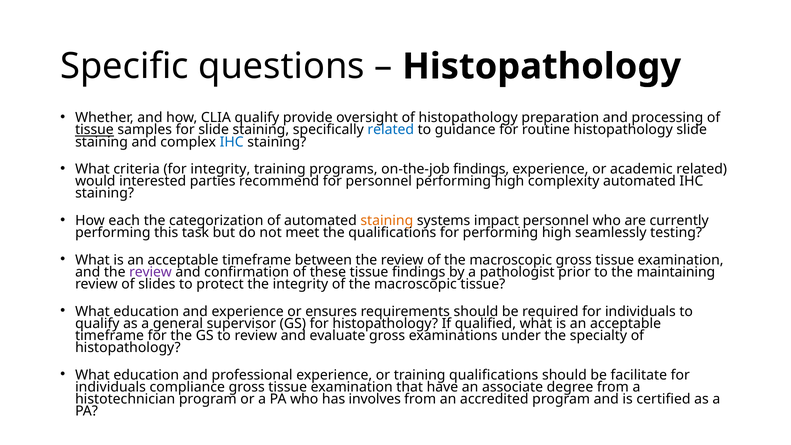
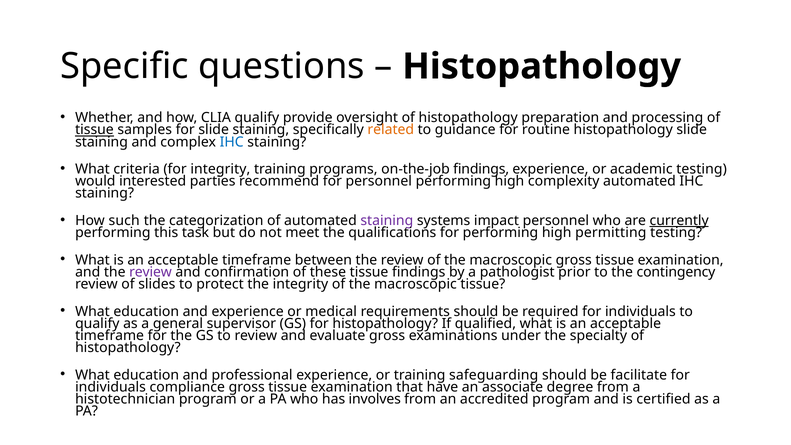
related colour: blue -> orange (391, 130)
academic related: related -> testing (702, 169)
each: each -> such (124, 221)
staining colour: orange -> purple (387, 221)
currently underline: none -> present (679, 221)
seamlessly: seamlessly -> permitting (611, 233)
maintaining: maintaining -> contingency (676, 272)
ensures: ensures -> medical (331, 311)
training qualifications: qualifications -> safeguarding (494, 375)
